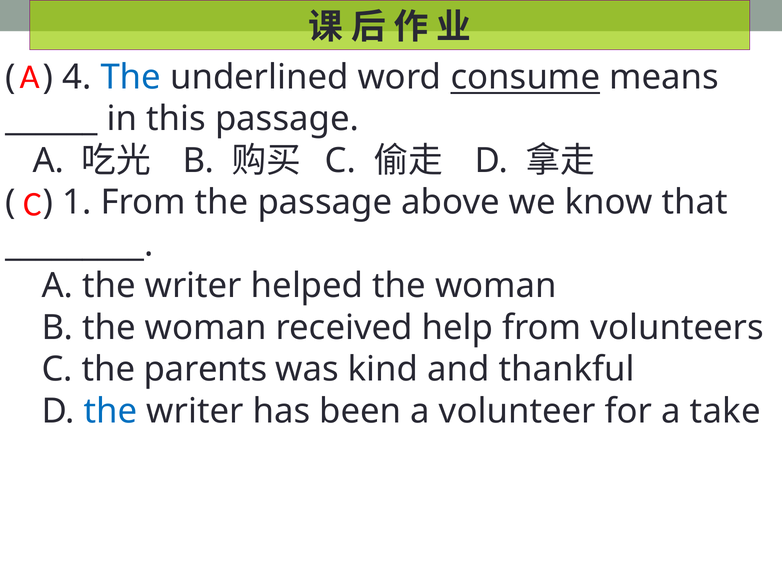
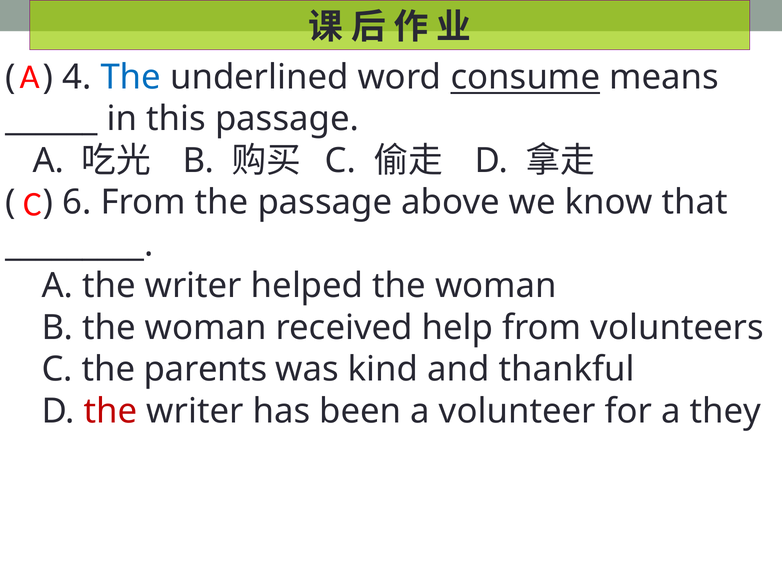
1: 1 -> 6 (77, 202)
the colour: blue -> red (111, 411)
take: take -> they (725, 411)
